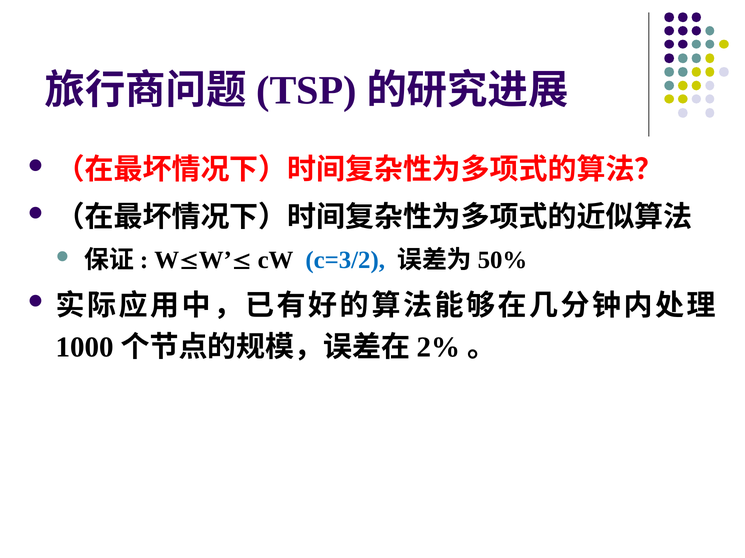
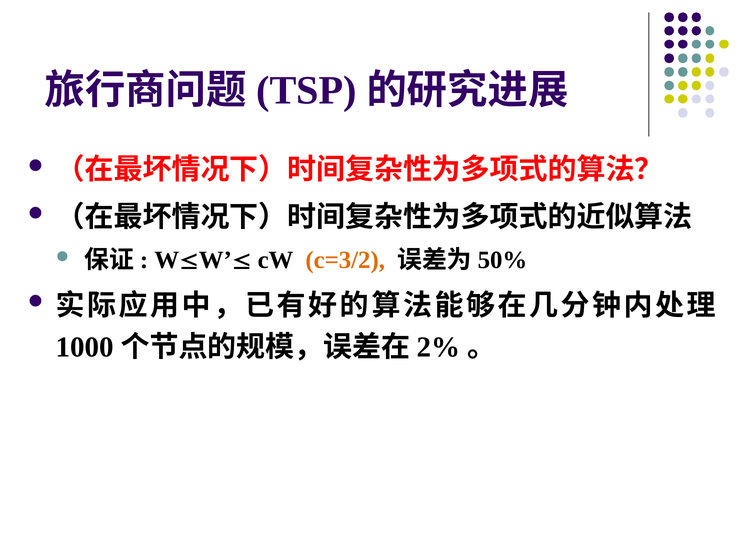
c=3/2 colour: blue -> orange (345, 261)
